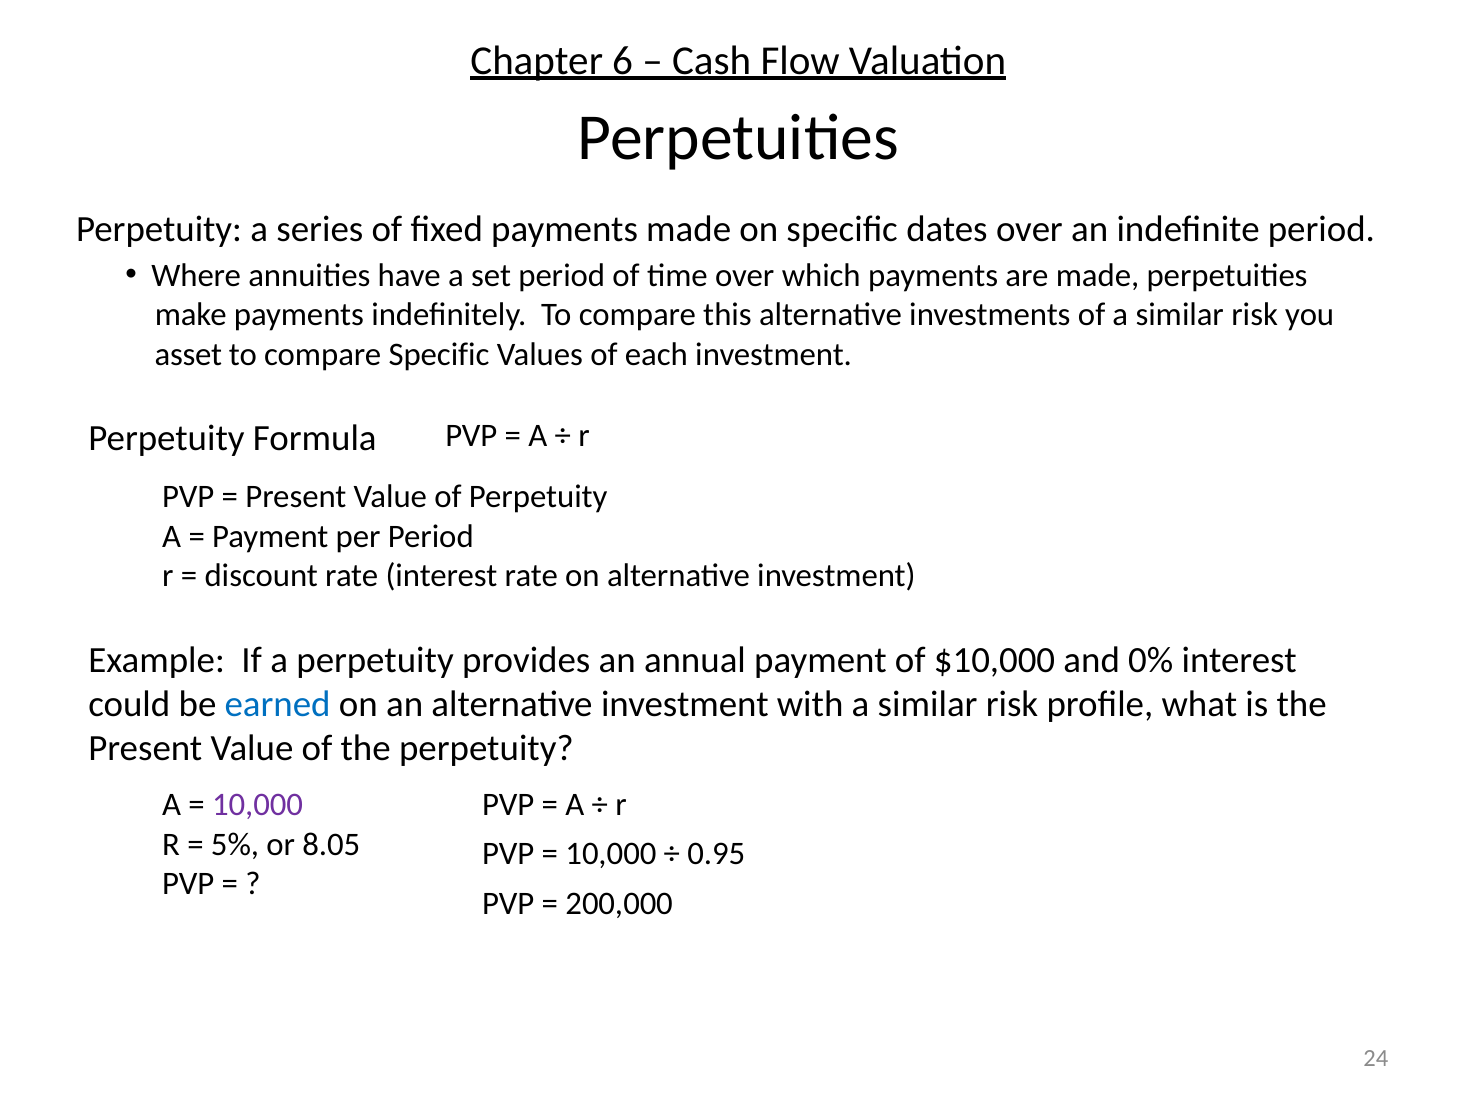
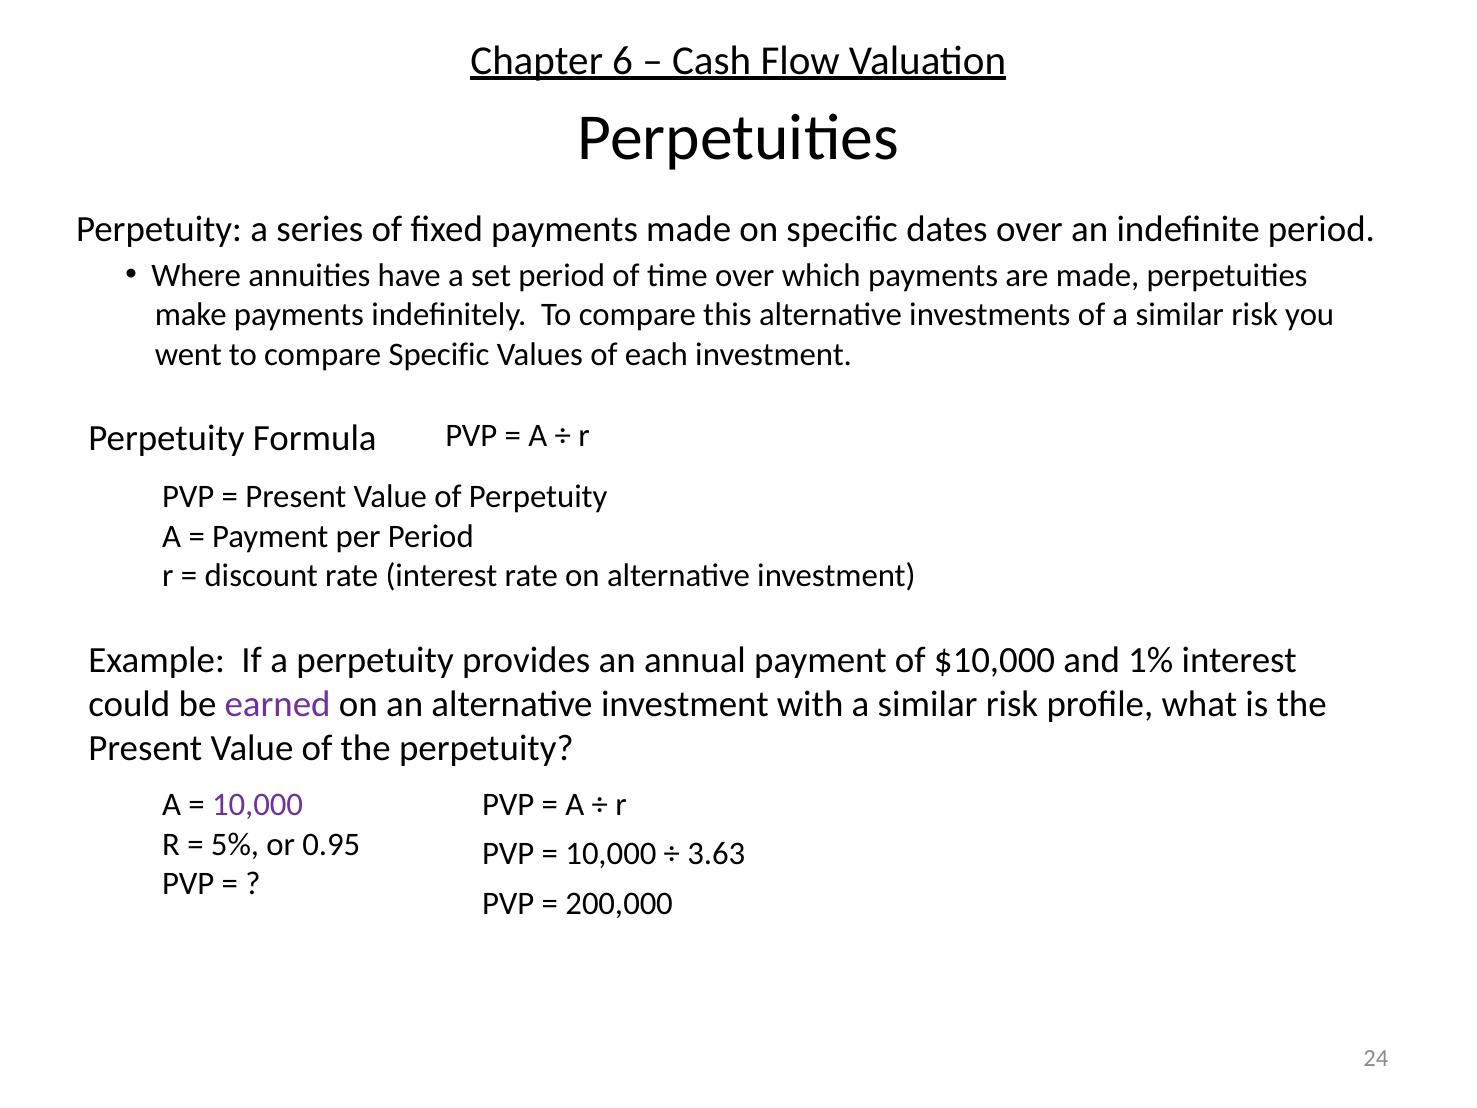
asset: asset -> went (188, 354)
0%: 0% -> 1% (1151, 660)
earned colour: blue -> purple (278, 704)
8.05: 8.05 -> 0.95 (331, 844)
0.95: 0.95 -> 3.63 (716, 854)
